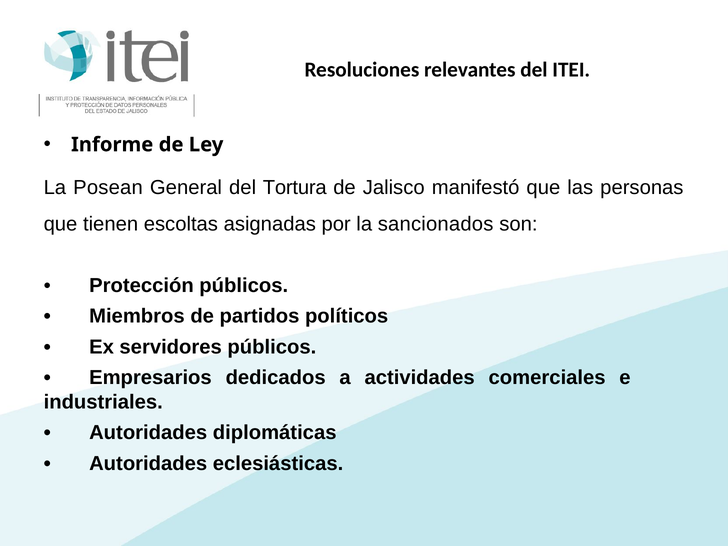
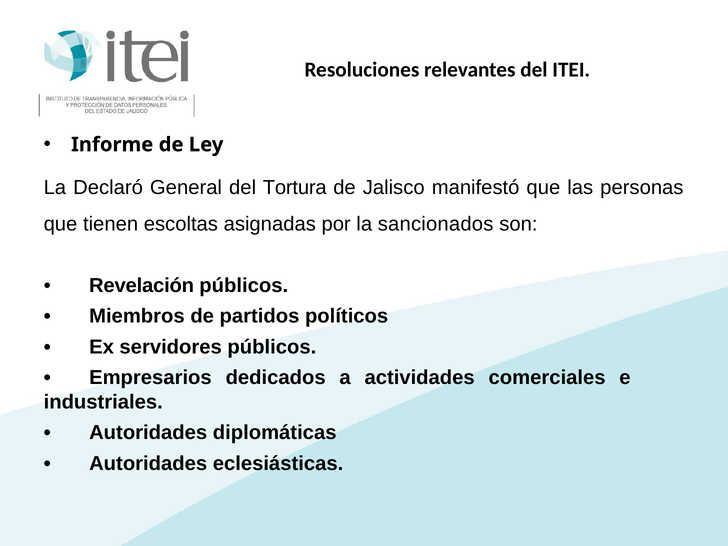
Posean: Posean -> Declaró (108, 187)
Protección: Protección -> Revelación (142, 285)
